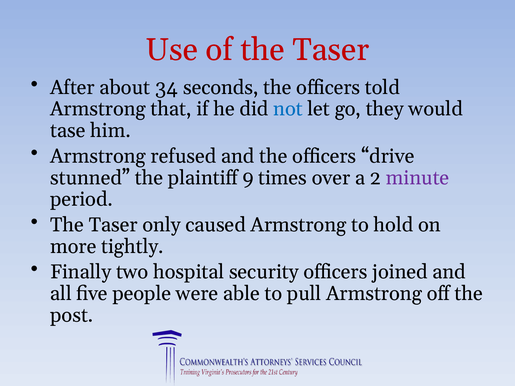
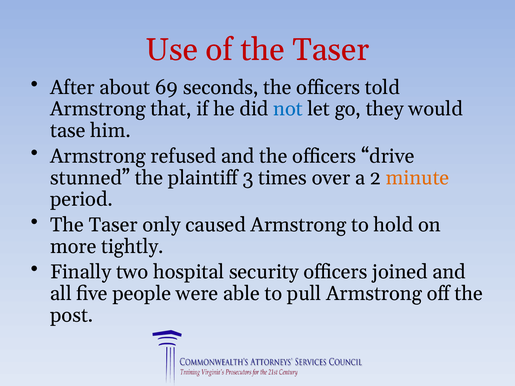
34: 34 -> 69 (166, 87)
9: 9 -> 3 (248, 178)
minute colour: purple -> orange (418, 178)
